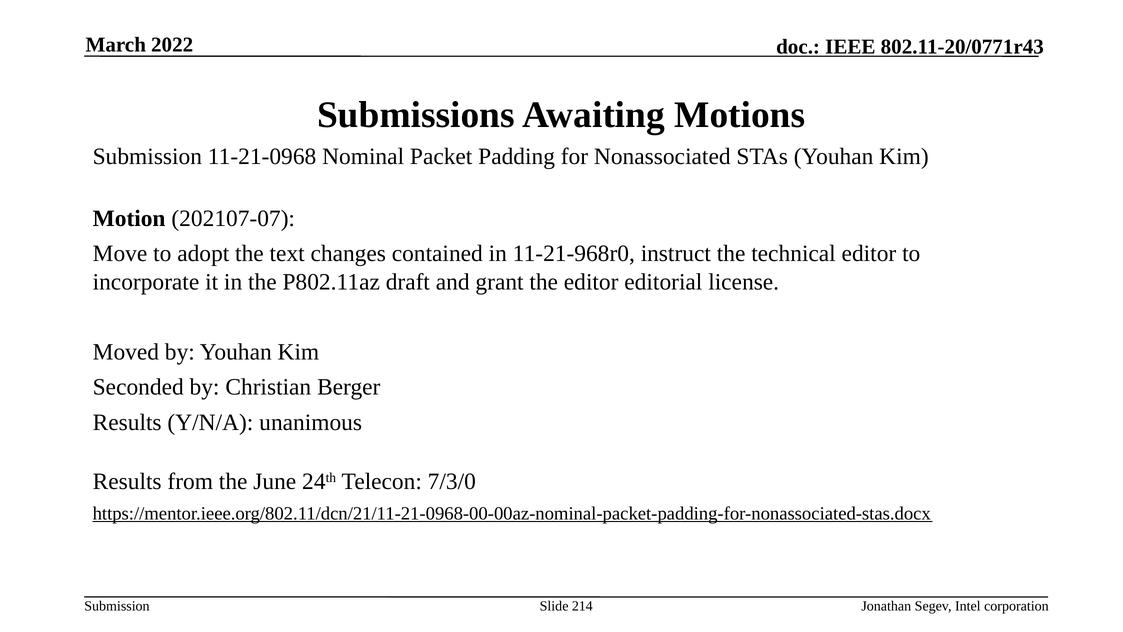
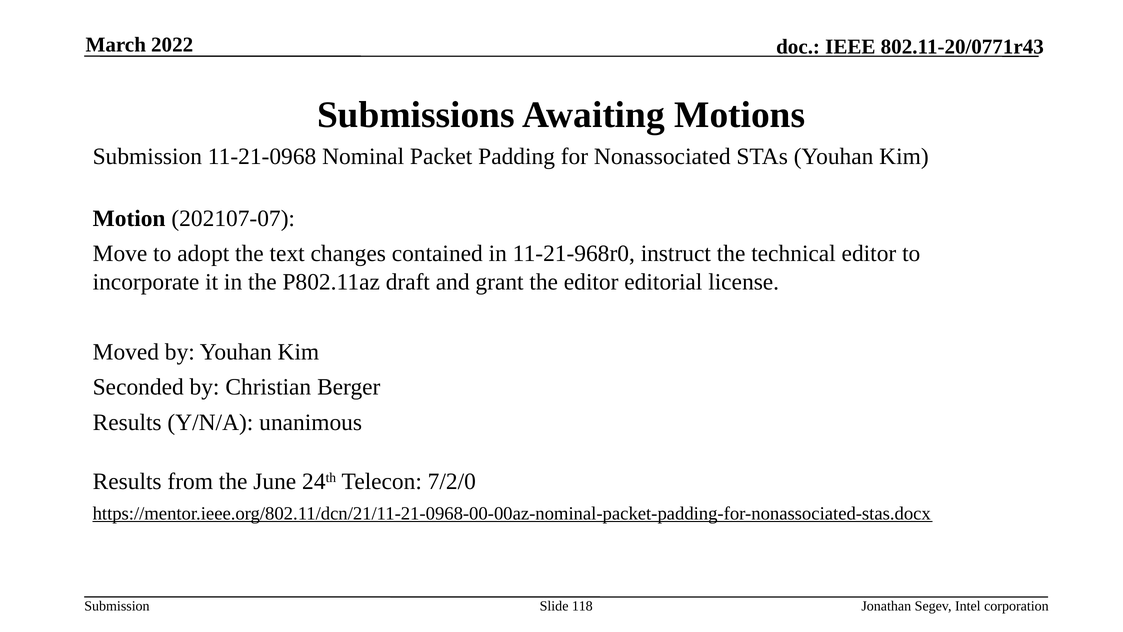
7/3/0: 7/3/0 -> 7/2/0 (452, 481)
214: 214 -> 118 (582, 606)
